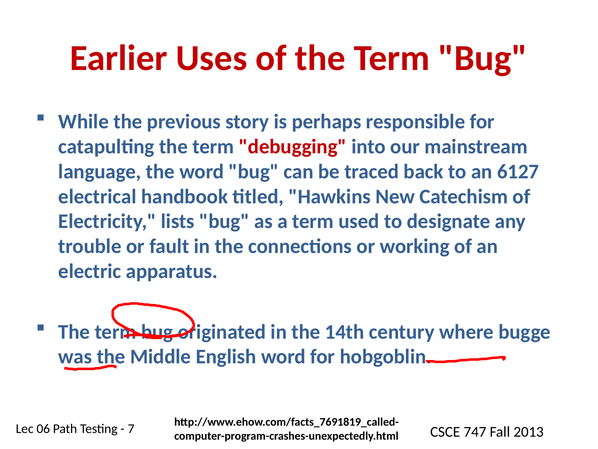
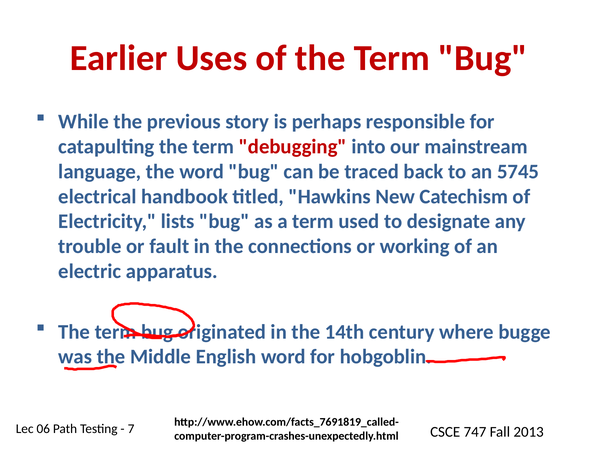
6127: 6127 -> 5745 (518, 171)
